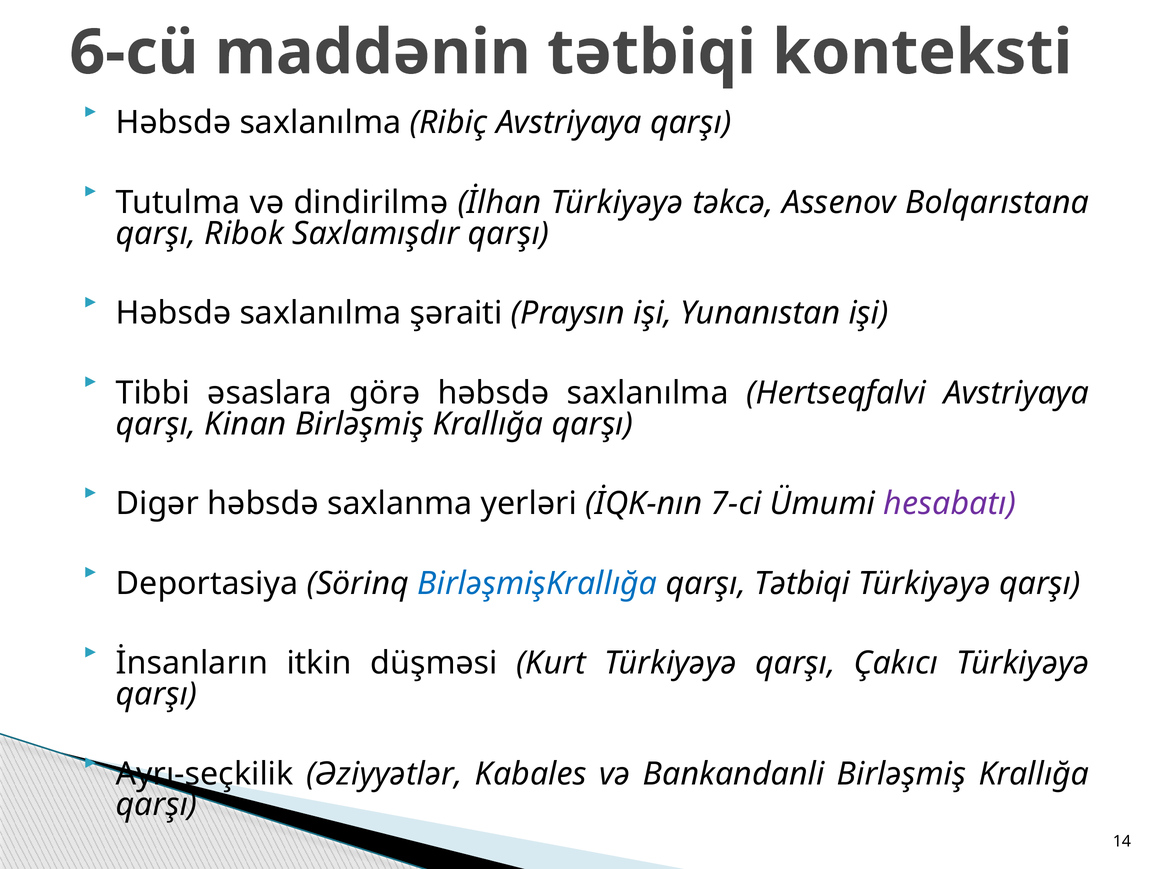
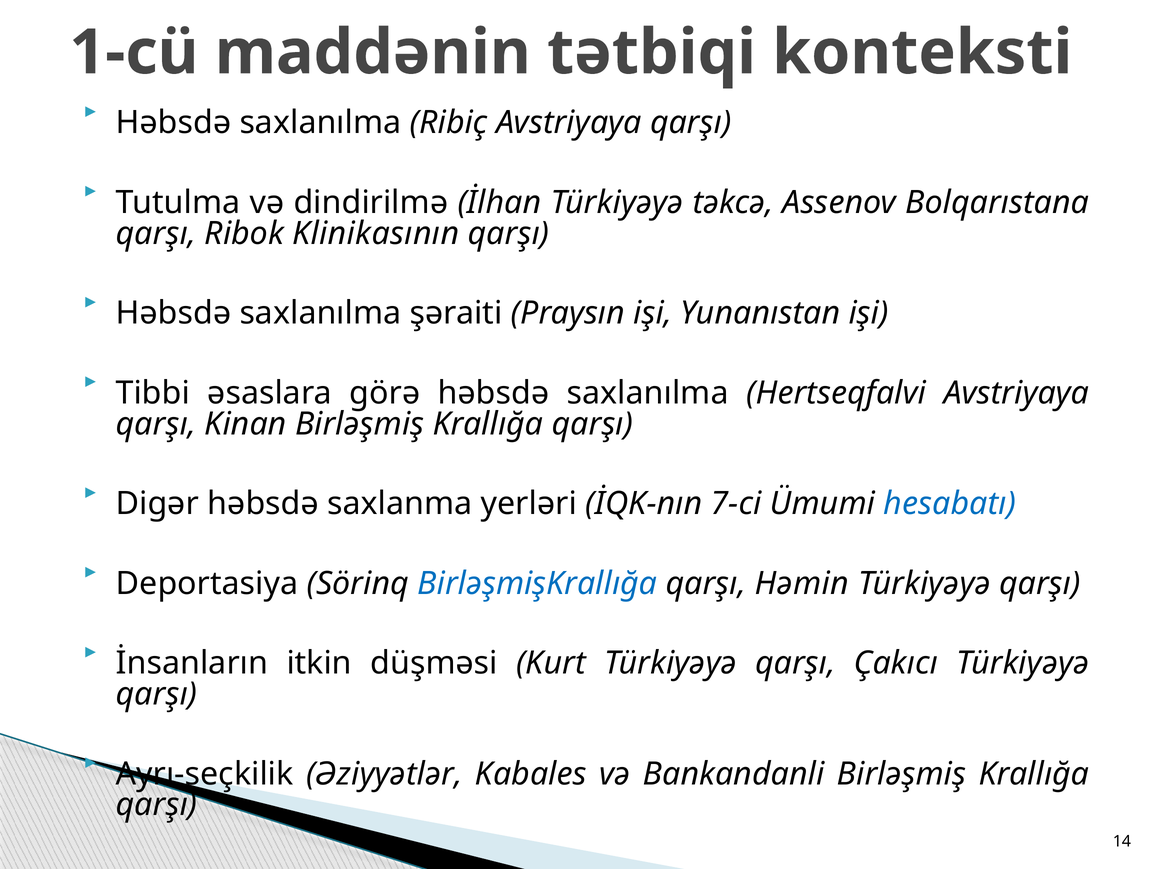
6-cü: 6-cü -> 1-cü (134, 53)
Saxlamışdır: Saxlamışdır -> Klinikasının (376, 233)
hesabatı colour: purple -> blue (950, 504)
qarşı Tətbiqi: Tətbiqi -> Həmin (802, 584)
